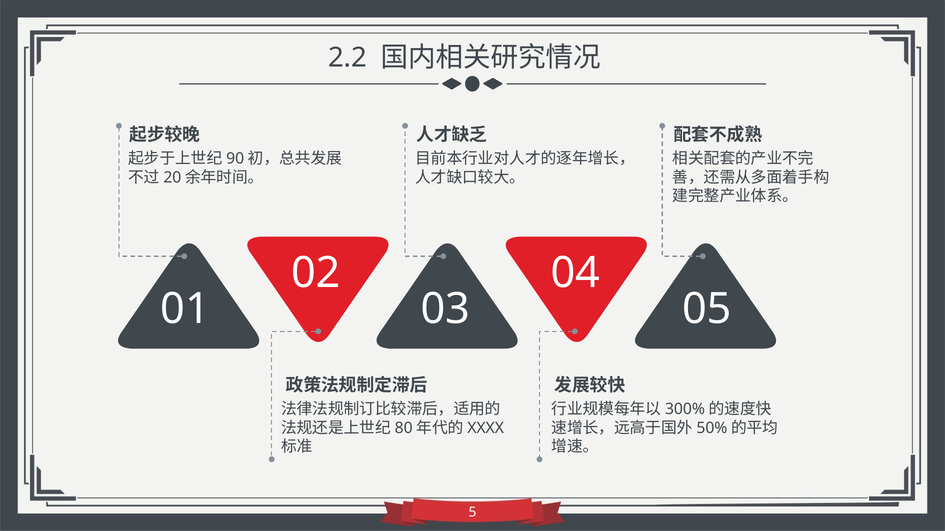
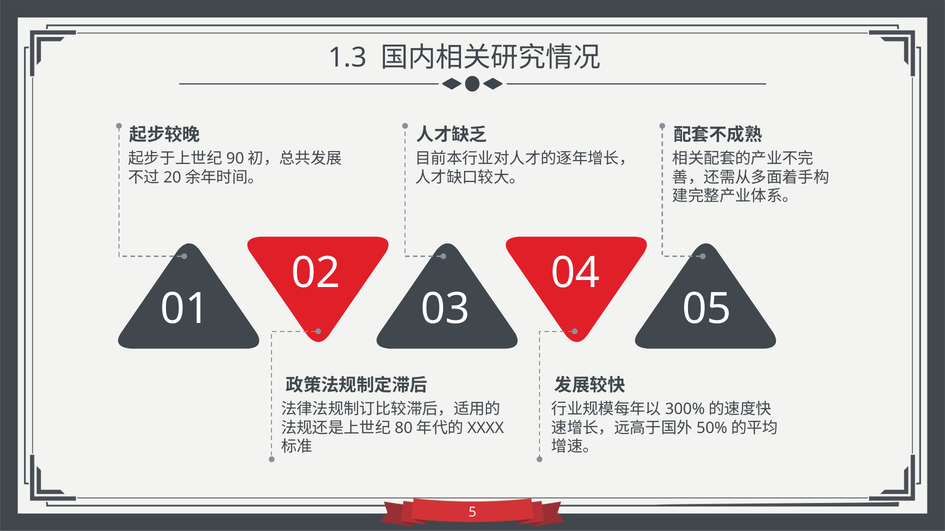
2.2: 2.2 -> 1.3 (348, 58)
